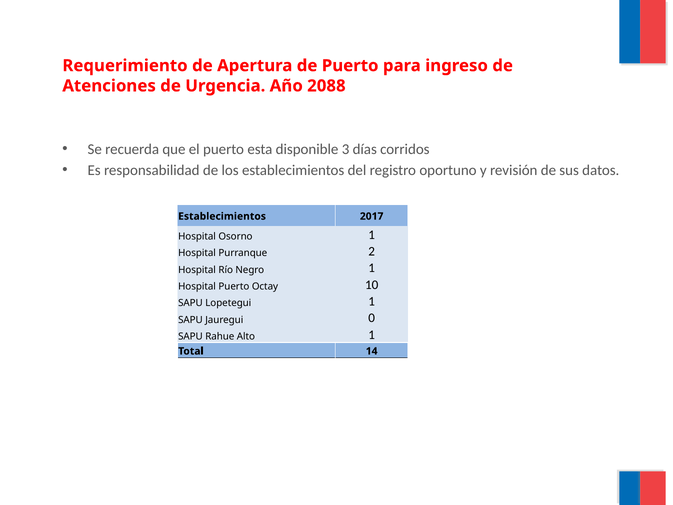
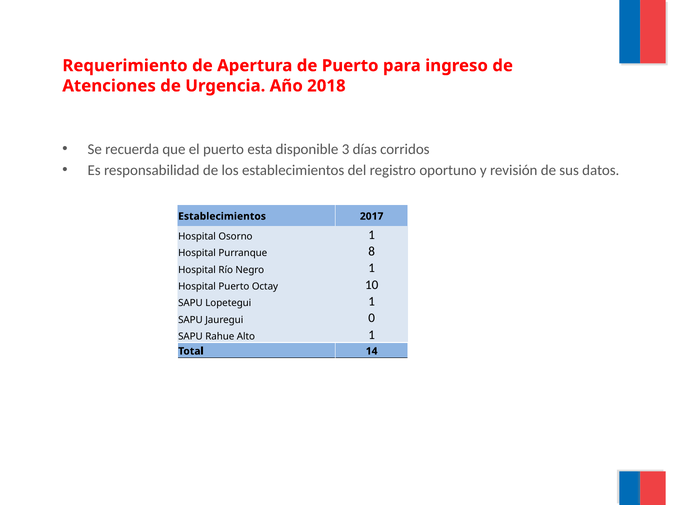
2088: 2088 -> 2018 (326, 86)
2: 2 -> 8 (372, 251)
